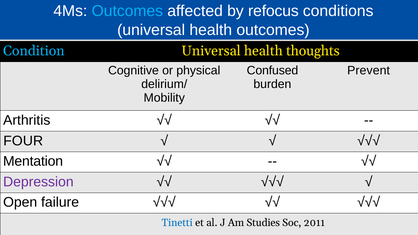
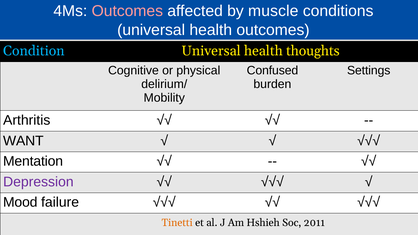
Outcomes colour: light blue -> pink (127, 11)
refocus: refocus -> muscle (273, 11)
Prevent: Prevent -> Settings (369, 71)
FOUR: FOUR -> WANT (23, 141)
Open: Open -> Mood (20, 202)
Tinetti colour: blue -> orange (177, 223)
Studies: Studies -> Hshieh (263, 223)
